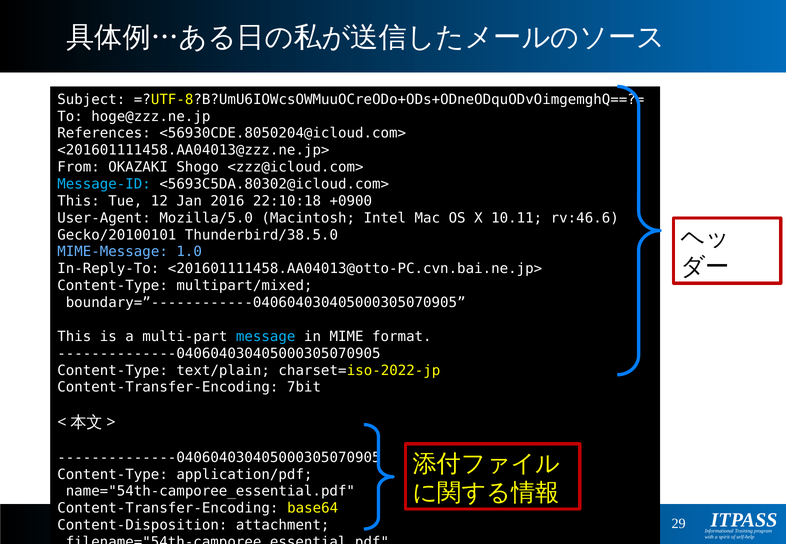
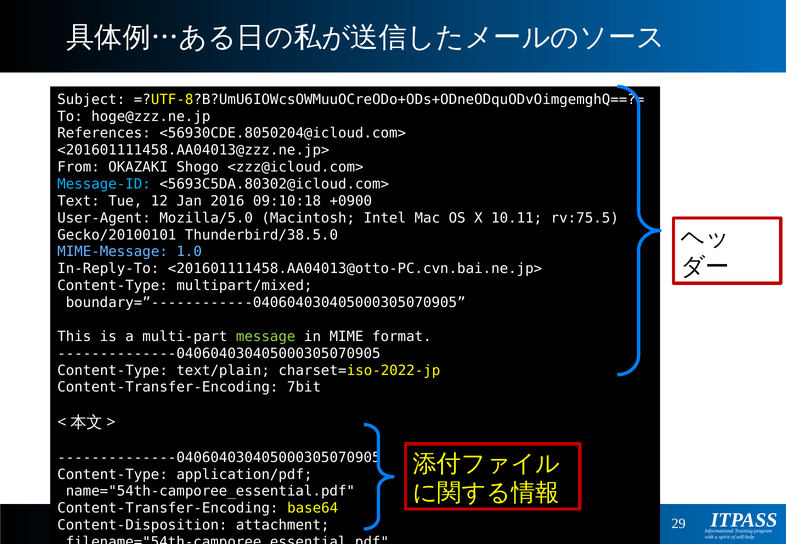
This: This -> Text (79, 201)
22:10:18: 22:10:18 -> 09:10:18 (287, 201)
rv:46.6: rv:46.6 -> rv:75.5 (585, 218)
message colour: light blue -> light green (266, 337)
